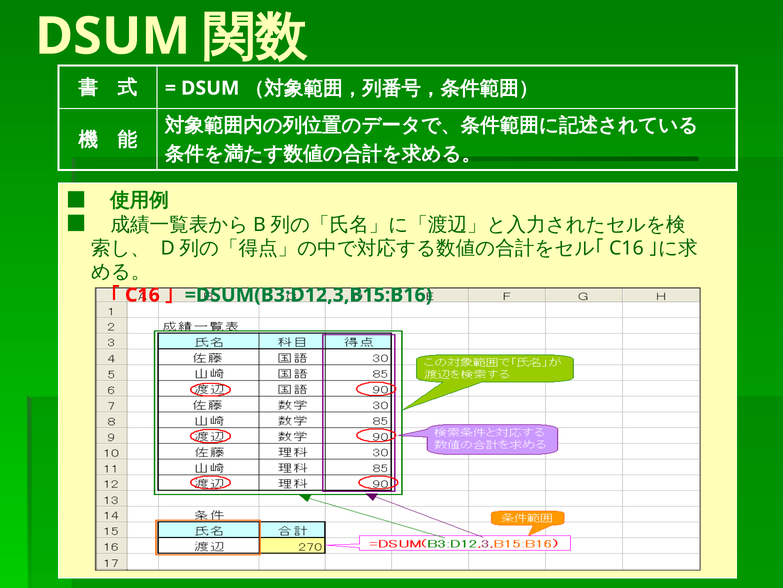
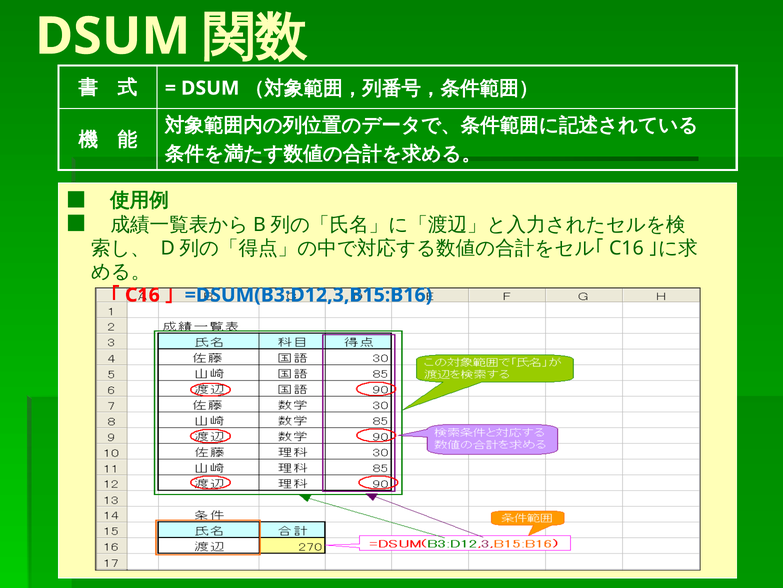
=DSUM(B3:D12,3,B15:B16 colour: green -> blue (308, 295)
